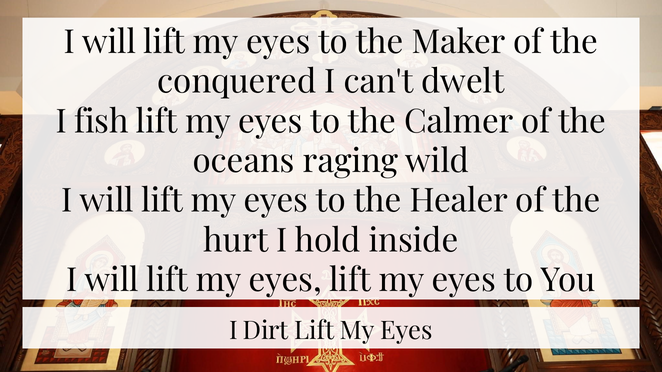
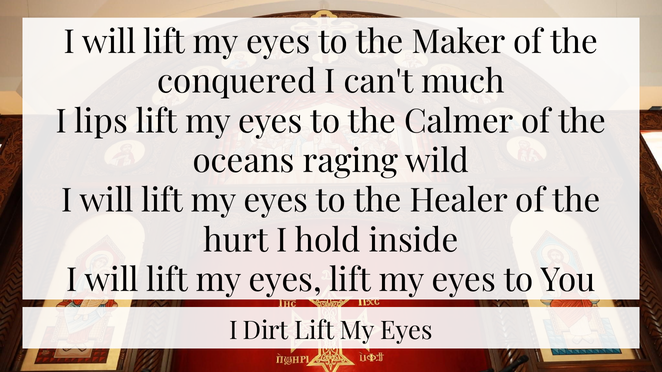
dwelt: dwelt -> much (463, 82)
fish: fish -> lips (101, 122)
